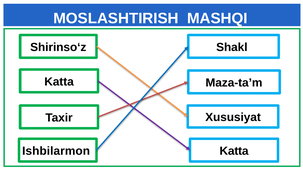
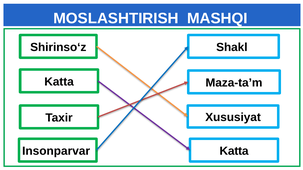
Ishbilarmon: Ishbilarmon -> Insonparvar (56, 151)
